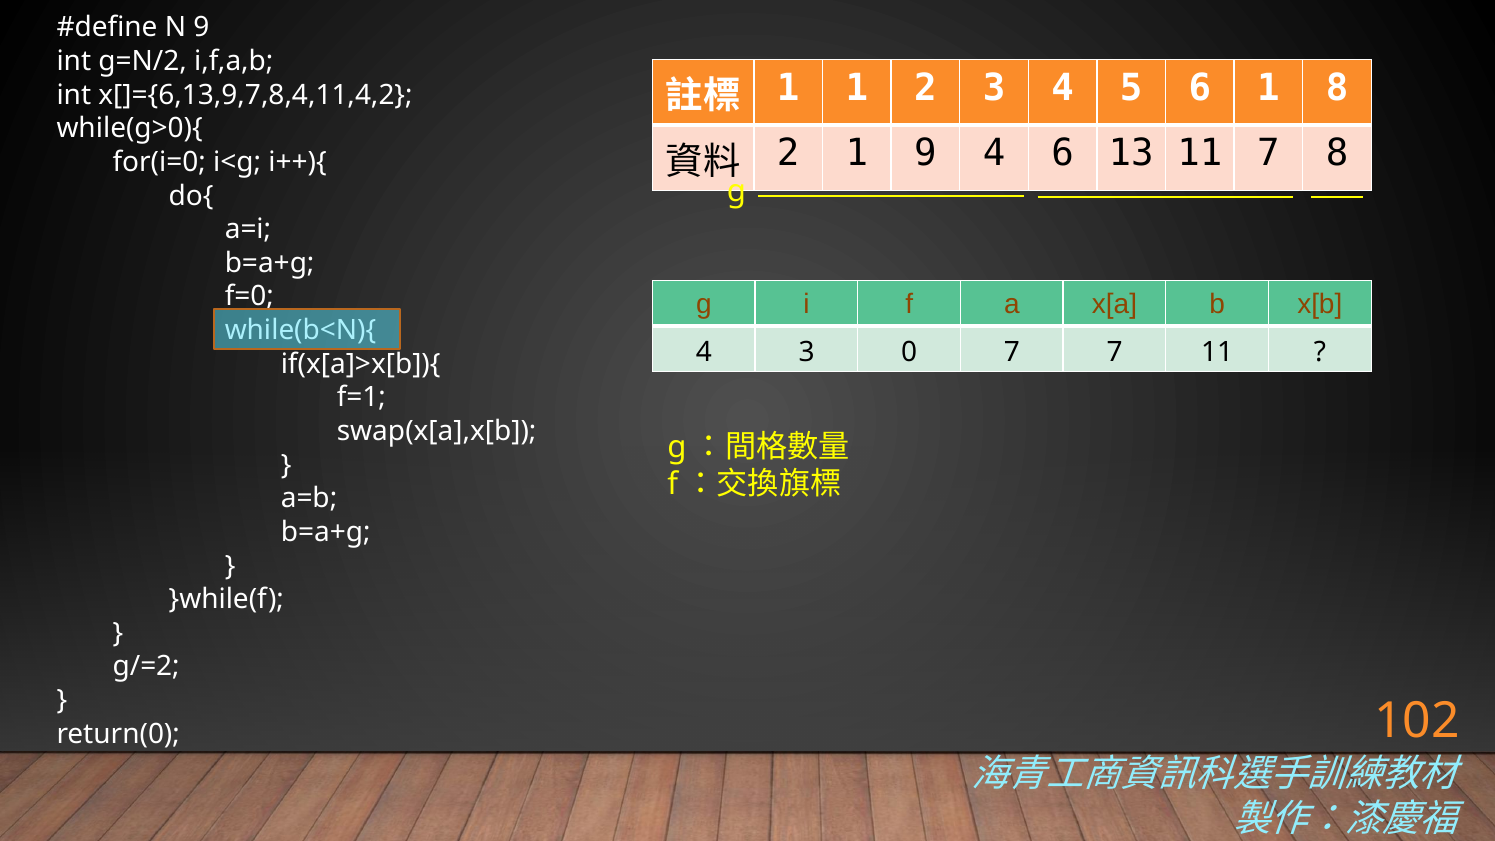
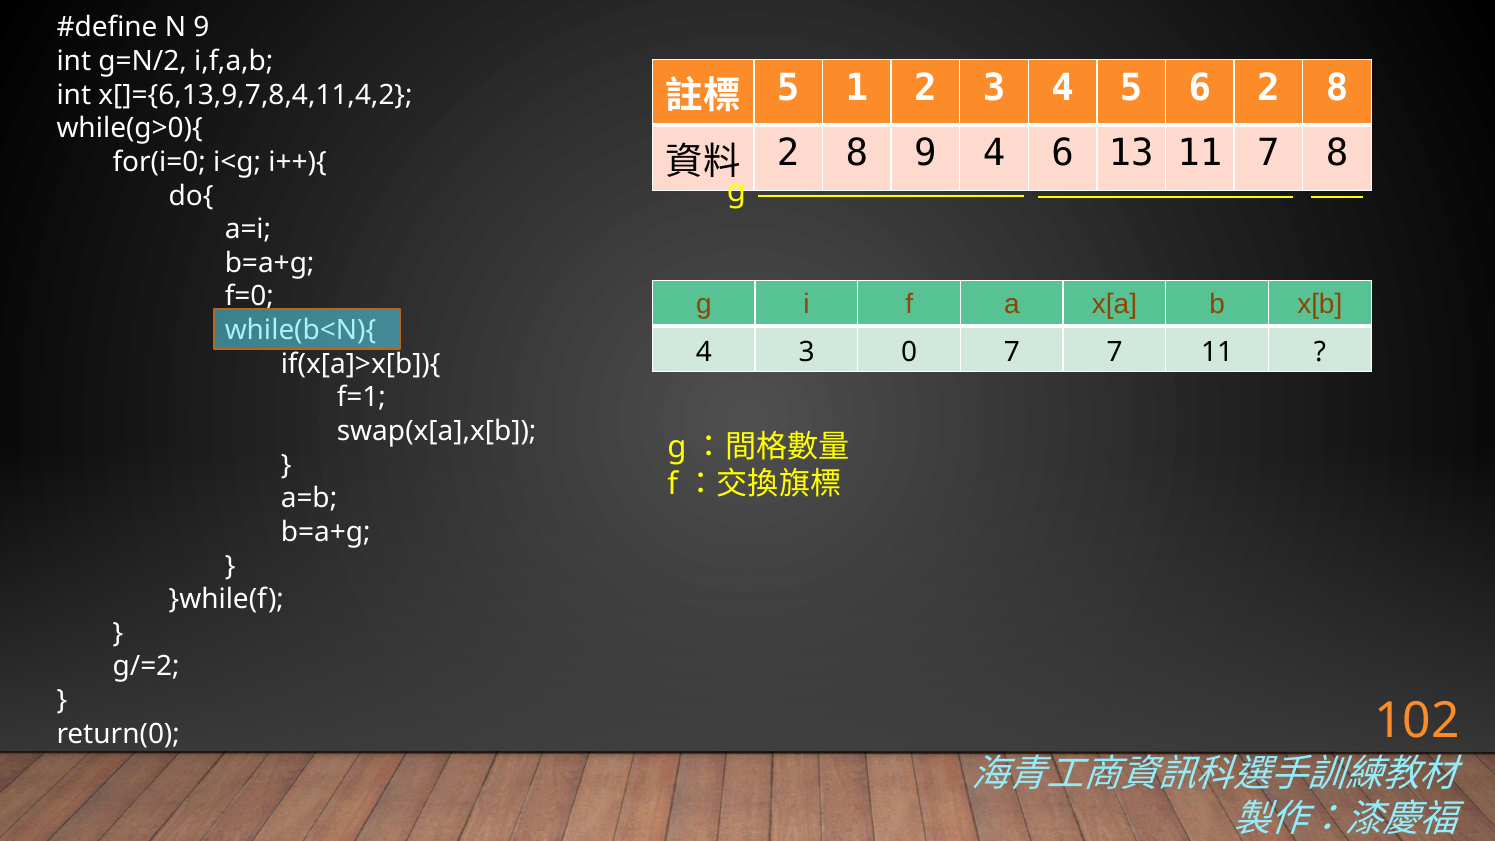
1: 1 -> 5 (788, 88)
6 1: 1 -> 2 (1268, 88)
1: 1 -> 8 (857, 153)
